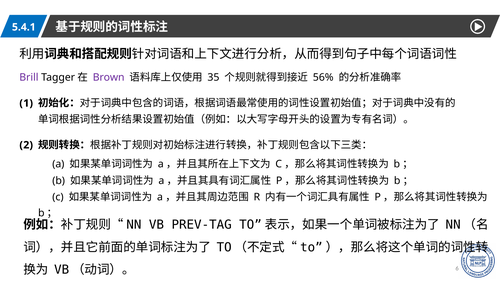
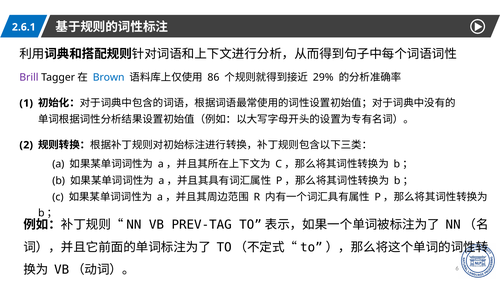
5.4.1: 5.4.1 -> 2.6.1 (24, 27)
Brown colour: purple -> blue (109, 78)
35: 35 -> 86 (213, 78)
56%: 56% -> 29% (323, 78)
